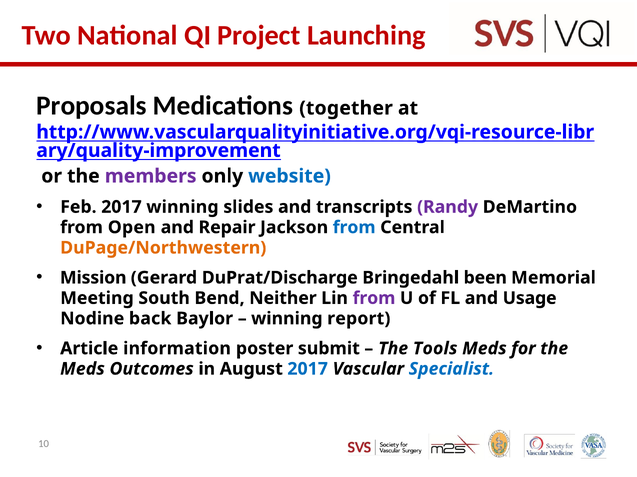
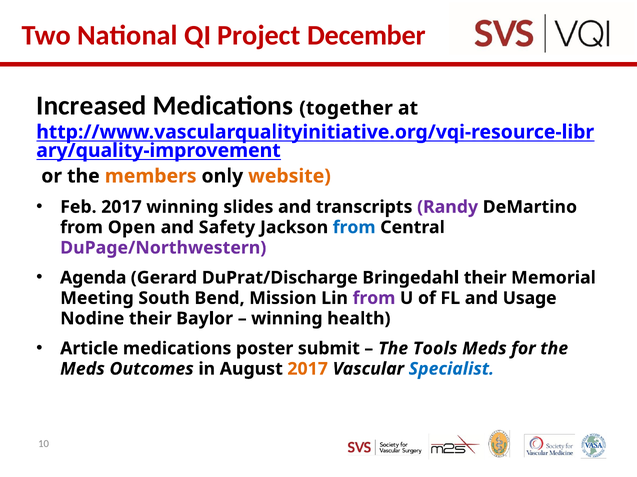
Launching: Launching -> December (366, 35)
Proposals: Proposals -> Increased (91, 106)
members colour: purple -> orange (151, 176)
website colour: blue -> orange (290, 176)
Repair: Repair -> Safety (227, 228)
DuPage/Northwestern colour: orange -> purple (163, 248)
Mission: Mission -> Agenda (93, 278)
Bringedahl been: been -> their (485, 278)
Neither: Neither -> Mission (283, 299)
Nodine back: back -> their (150, 319)
report: report -> health (359, 319)
Article information: information -> medications (177, 349)
2017 colour: blue -> orange (308, 369)
